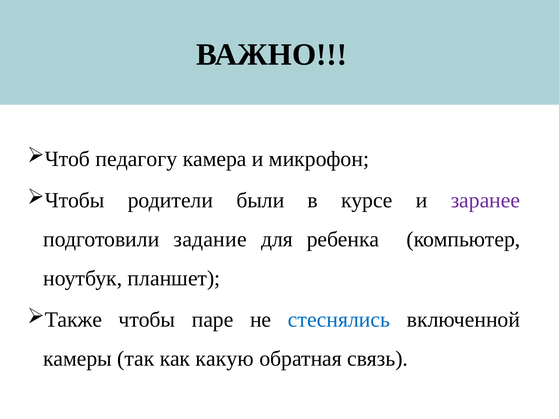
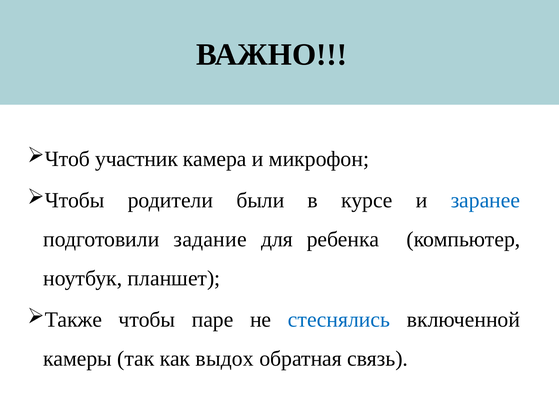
педагогу: педагогу -> участник (137, 159)
заранее colour: purple -> blue (485, 200)
какую: какую -> выдох (225, 359)
